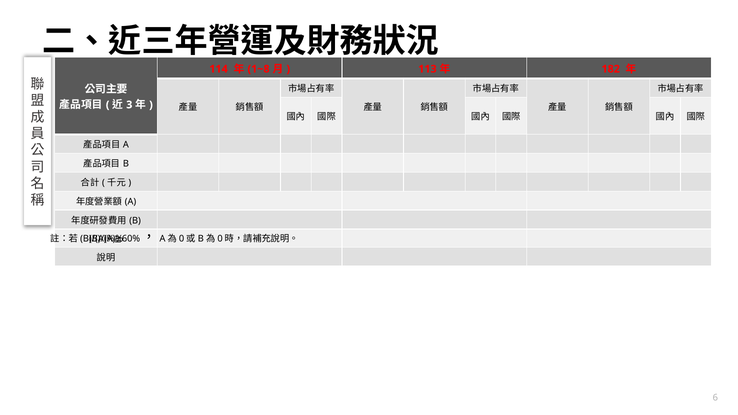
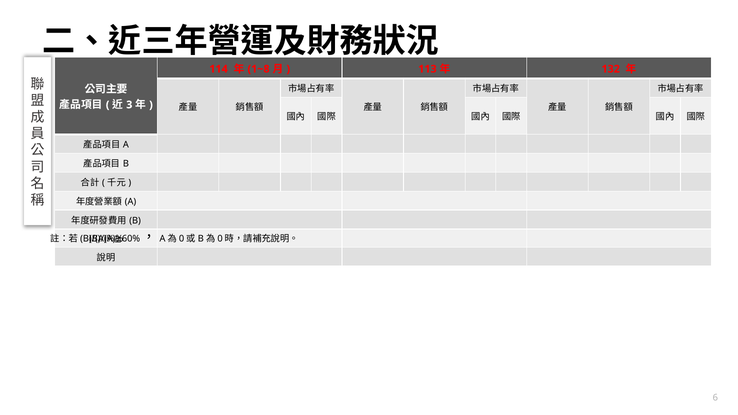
182: 182 -> 132 (611, 69)
